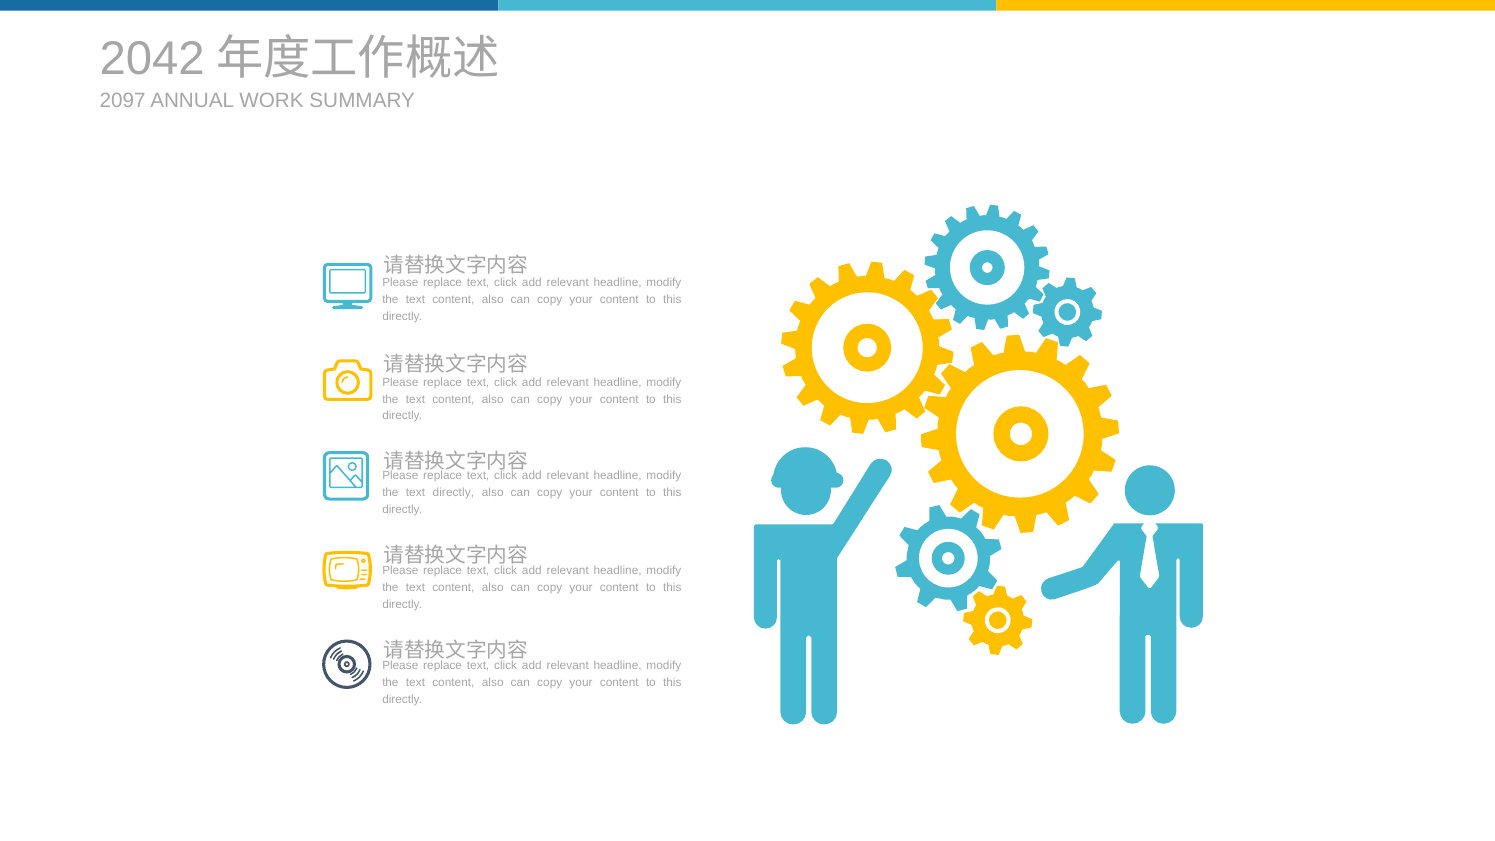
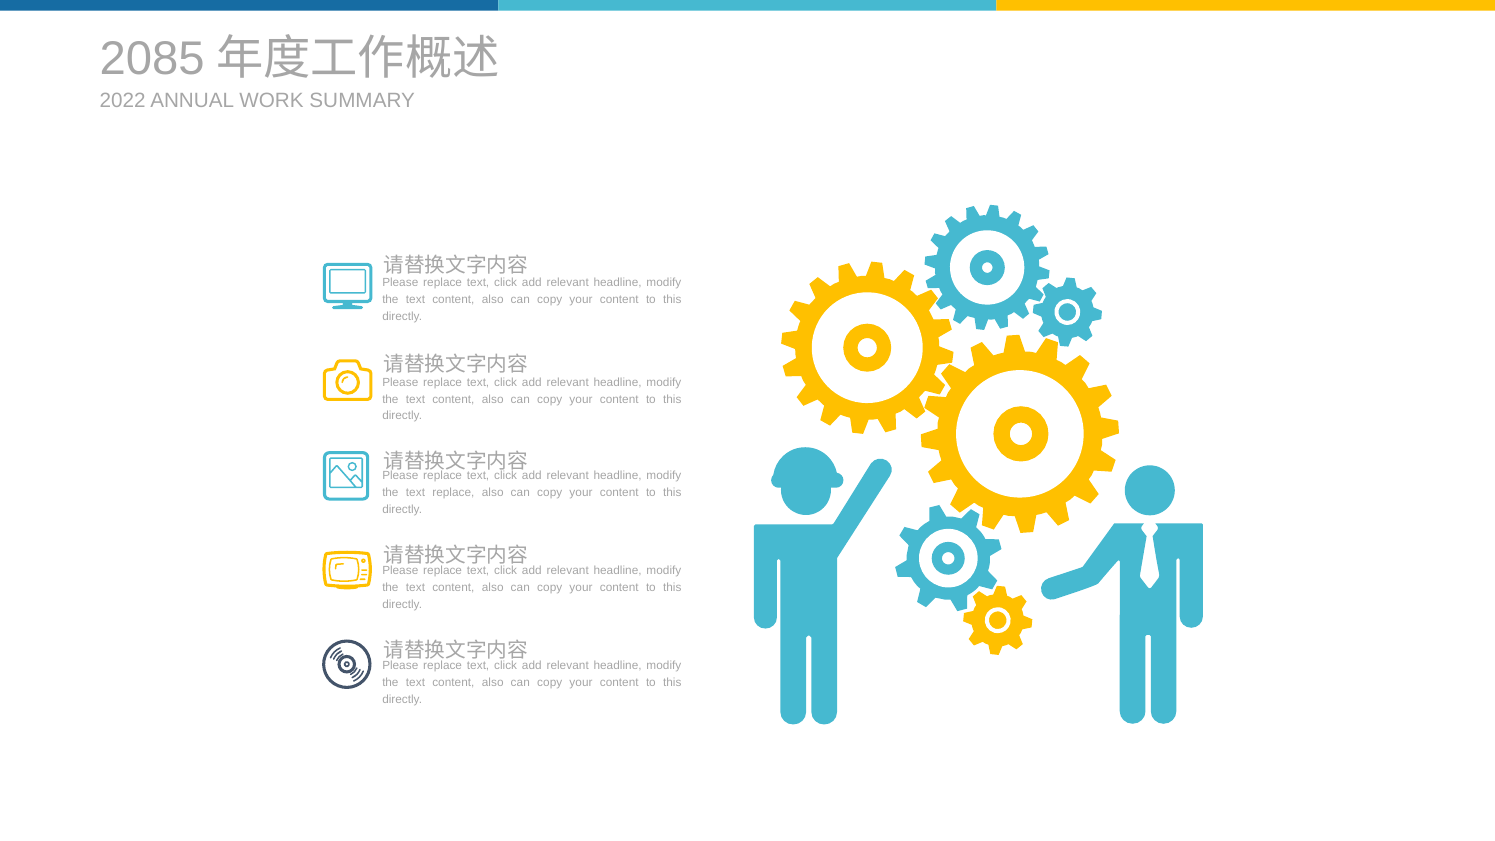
2042: 2042 -> 2085 (152, 59)
2097: 2097 -> 2022 (123, 100)
text directly: directly -> replace (453, 493)
